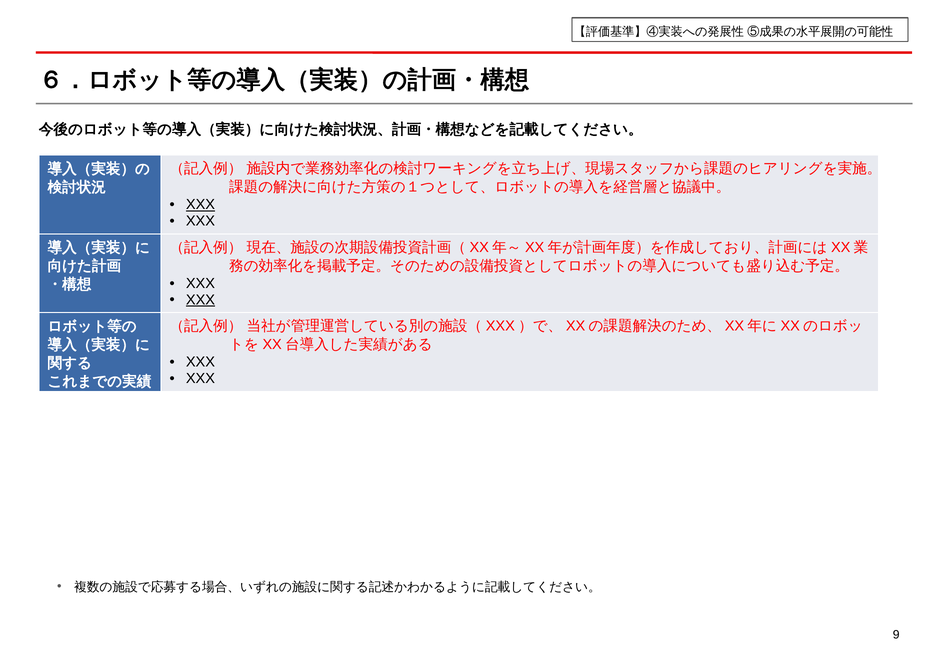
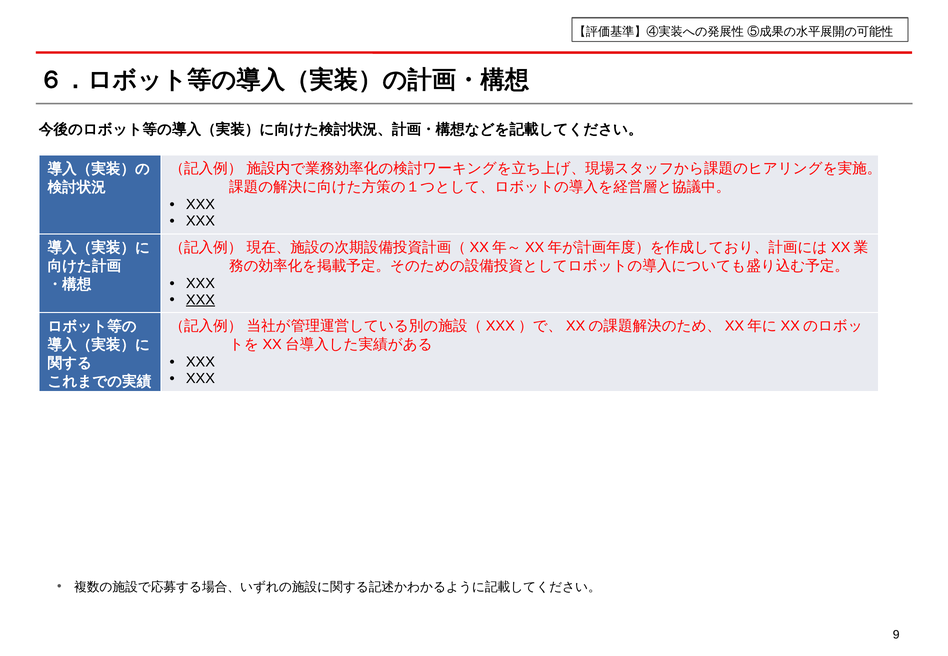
XXX underline: present -> none (200, 205)
